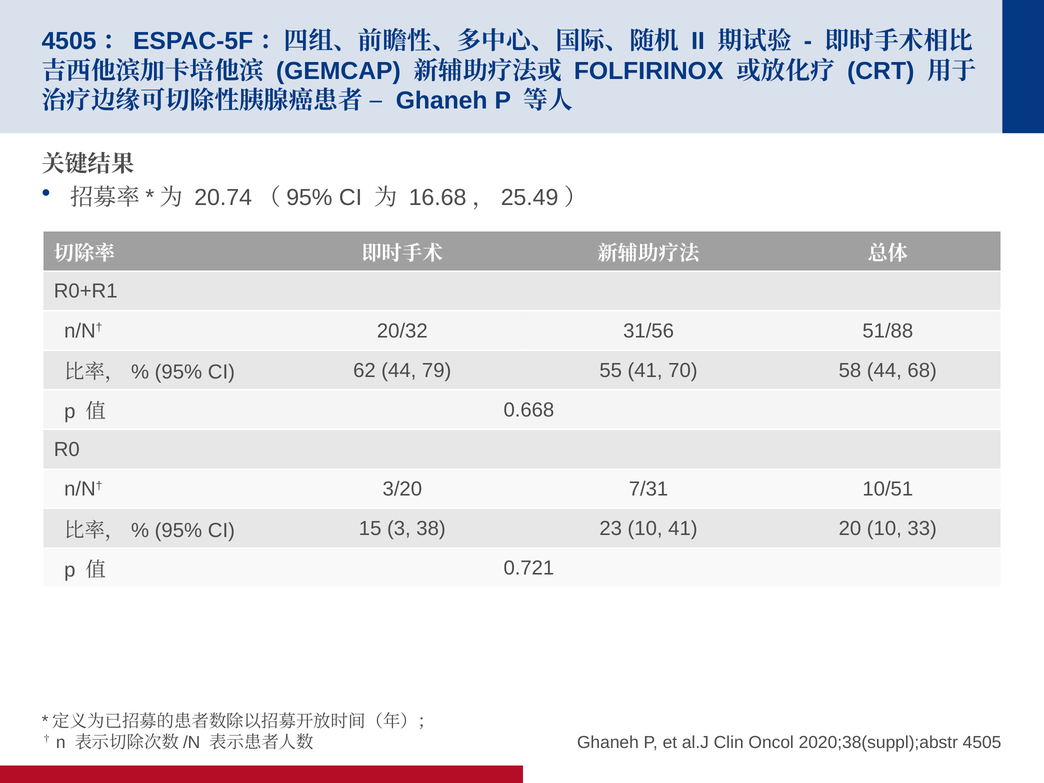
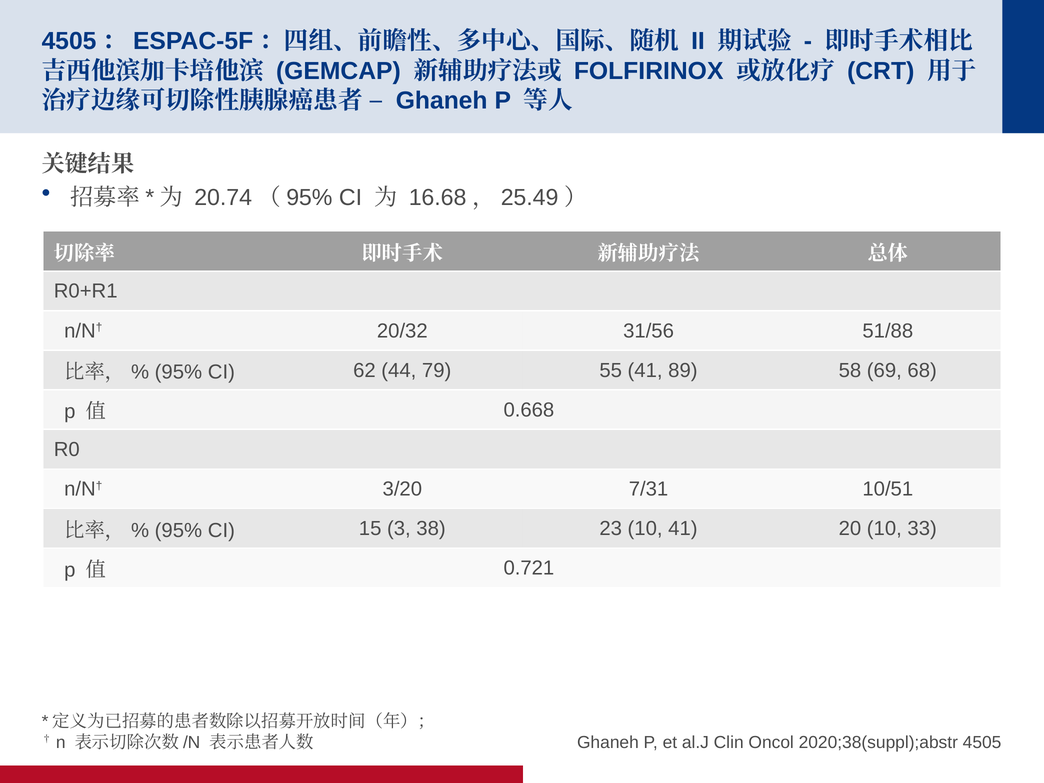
70: 70 -> 89 (683, 370)
58 44: 44 -> 69 (884, 370)
